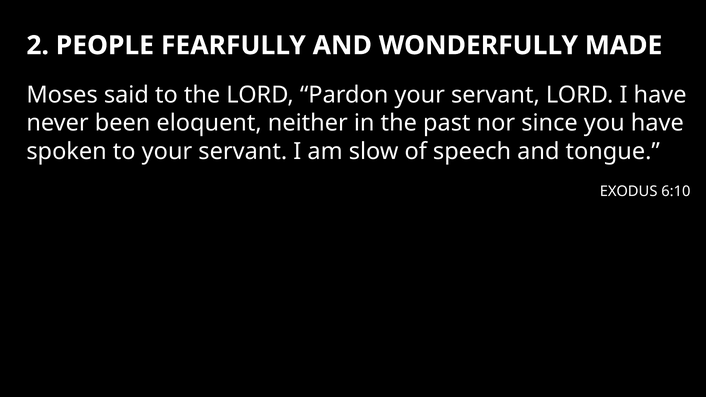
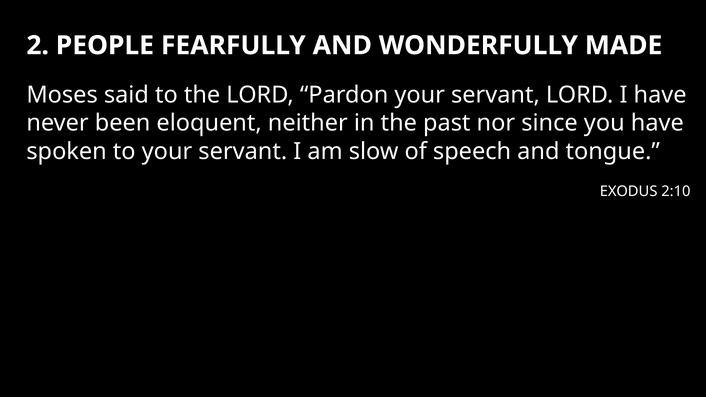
6:10: 6:10 -> 2:10 (676, 191)
